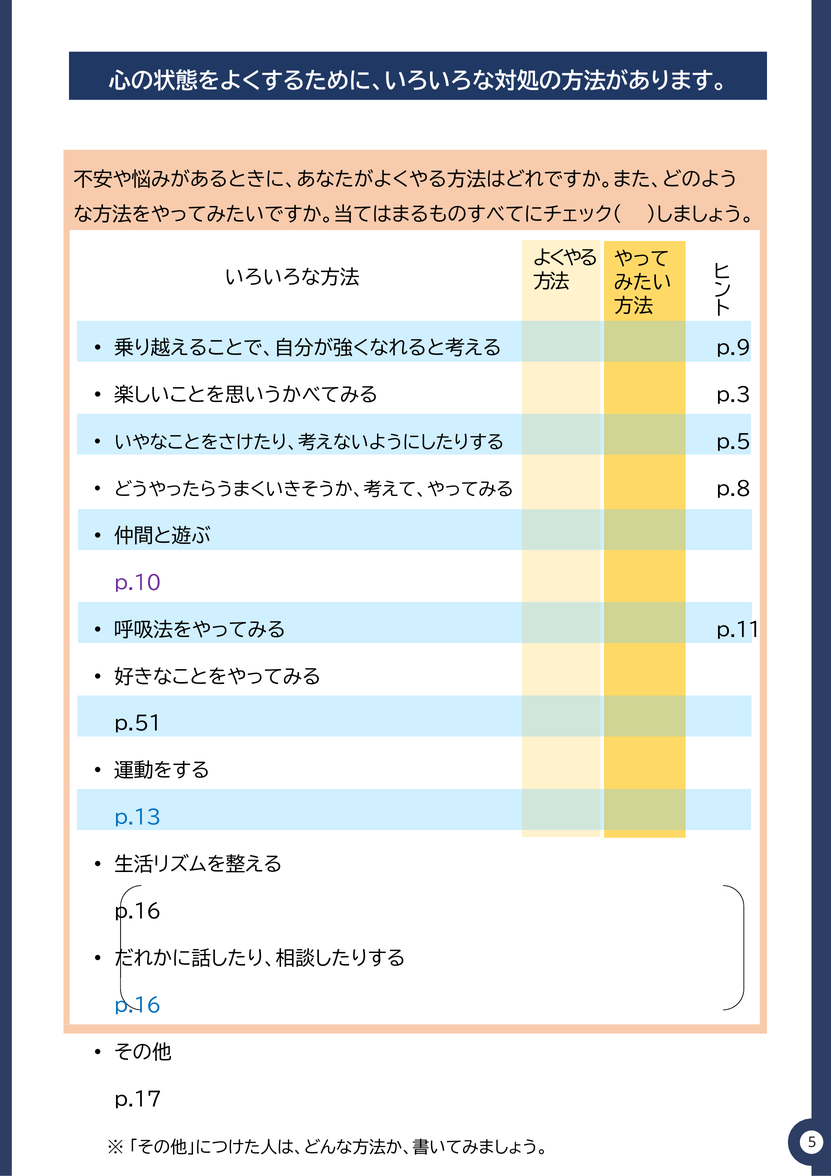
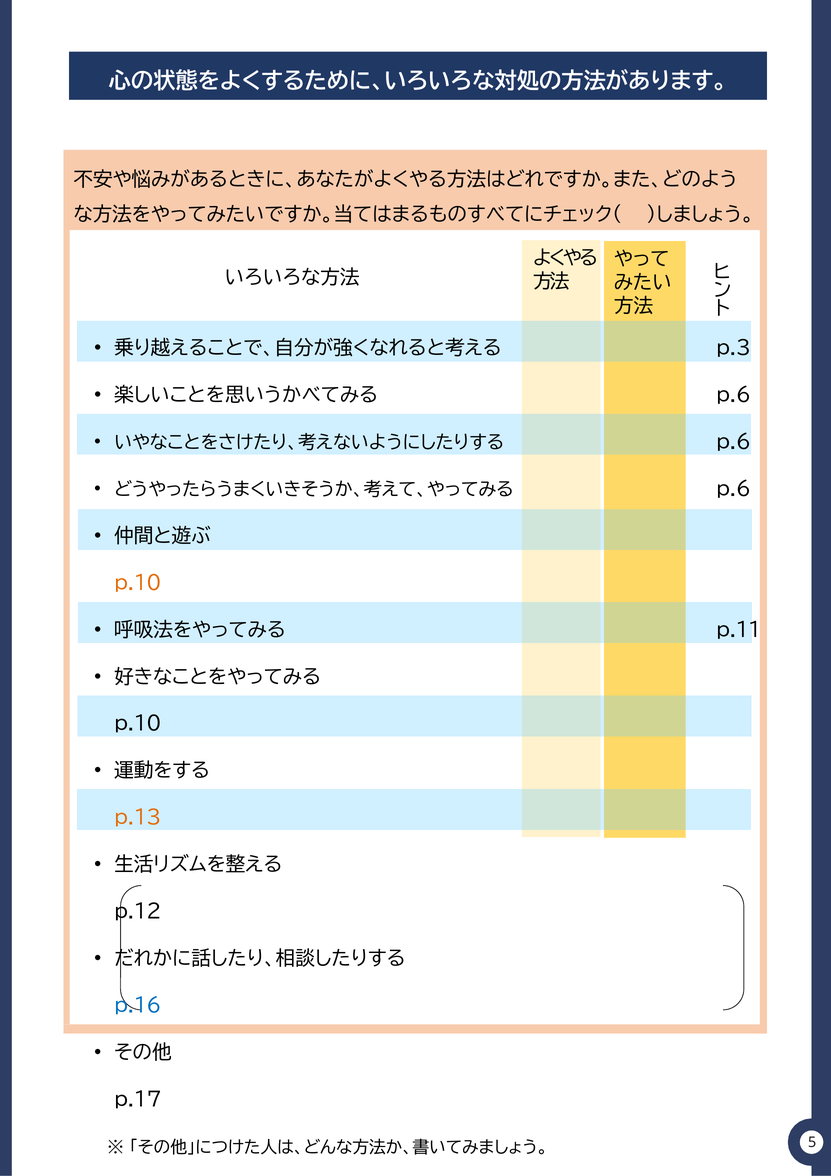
p.9: p.9 -> p.3 (734, 348)
p.3: p.3 -> p.6 (734, 395)
p.5: p.5 -> p.6 (734, 442)
p.8: p.8 -> p.6 (734, 489)
p.10 colour: purple -> orange (138, 583)
p.51: p.51 -> p.10 (138, 724)
p.13 colour: blue -> orange (138, 818)
p.16: p.16 -> p.12 (138, 912)
